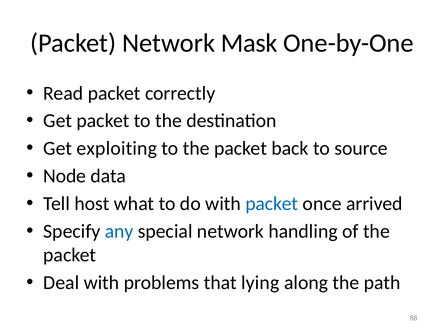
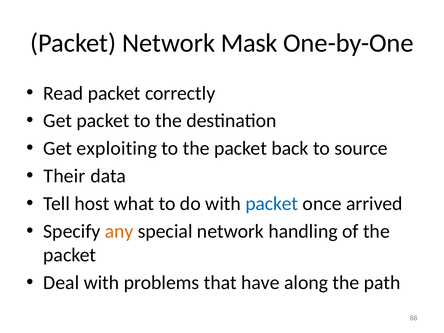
Node: Node -> Their (65, 176)
any colour: blue -> orange (119, 231)
lying: lying -> have (260, 283)
